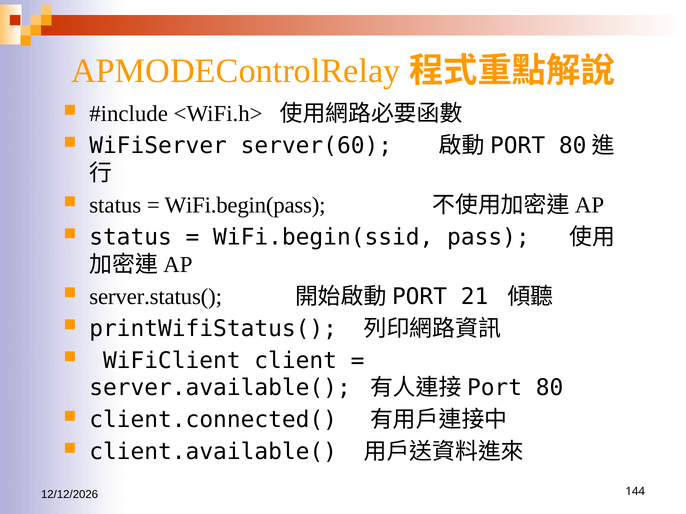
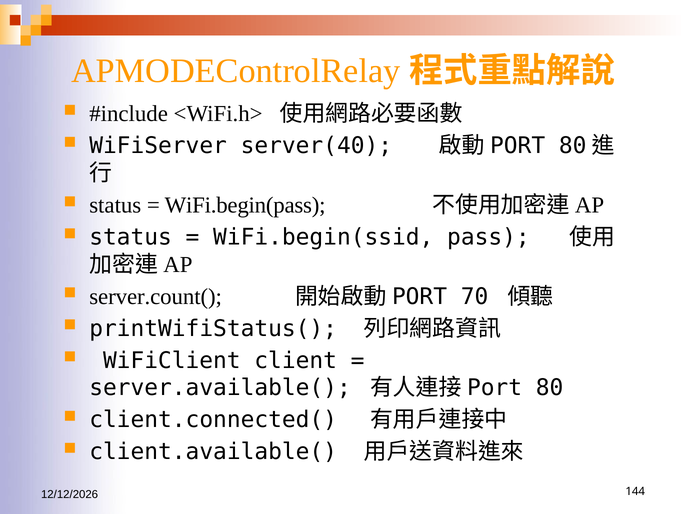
server(60: server(60 -> server(40 (316, 146)
server.status(: server.status( -> server.count( (156, 297)
21: 21 -> 70 (475, 297)
